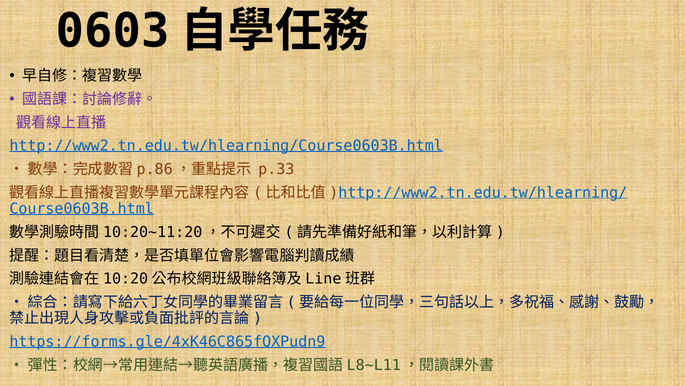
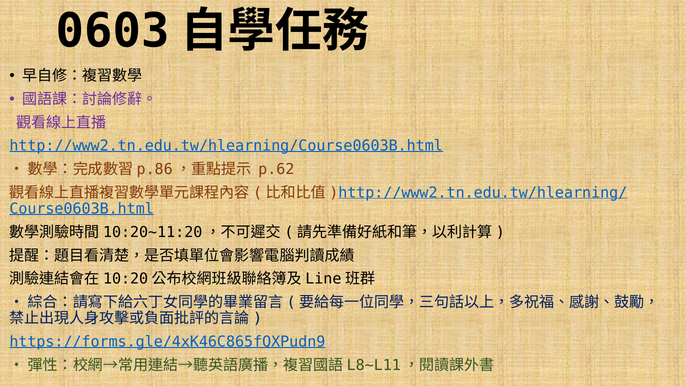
p.33: p.33 -> p.62 (276, 169)
